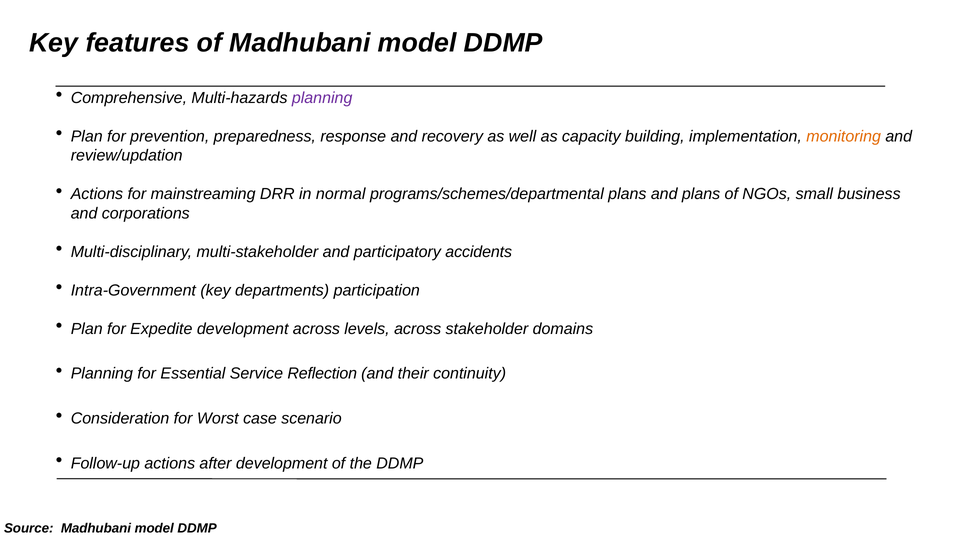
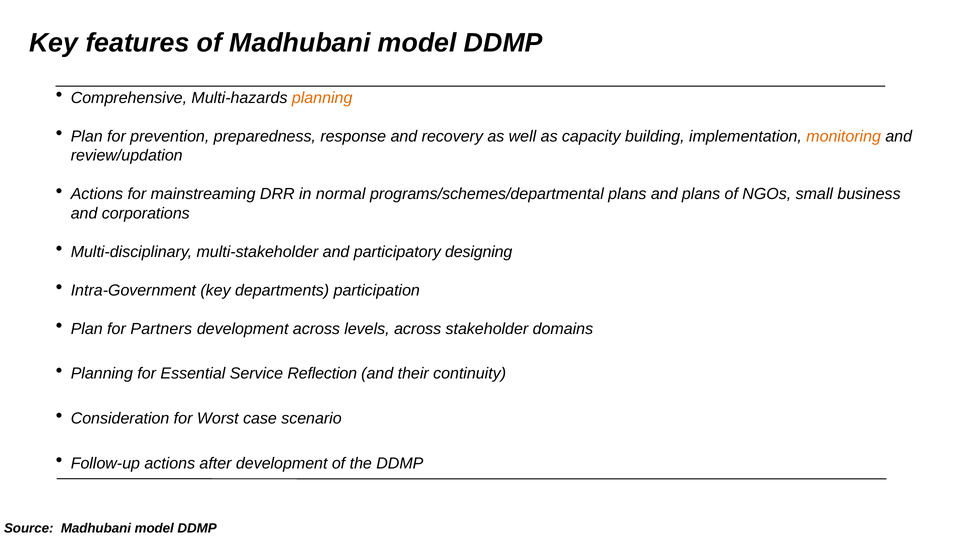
planning colour: purple -> orange (322, 98)
accidents: accidents -> designing (479, 252)
Expedite: Expedite -> Partners (161, 329)
